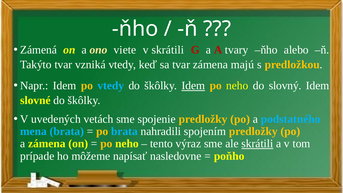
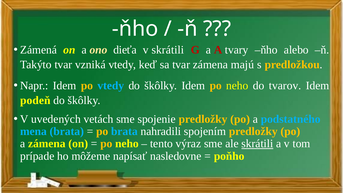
viete: viete -> dieťa (125, 50)
Idem underline: present -> none (193, 86)
slovný: slovný -> tvarov (285, 86)
slovné: slovné -> podeň (35, 100)
